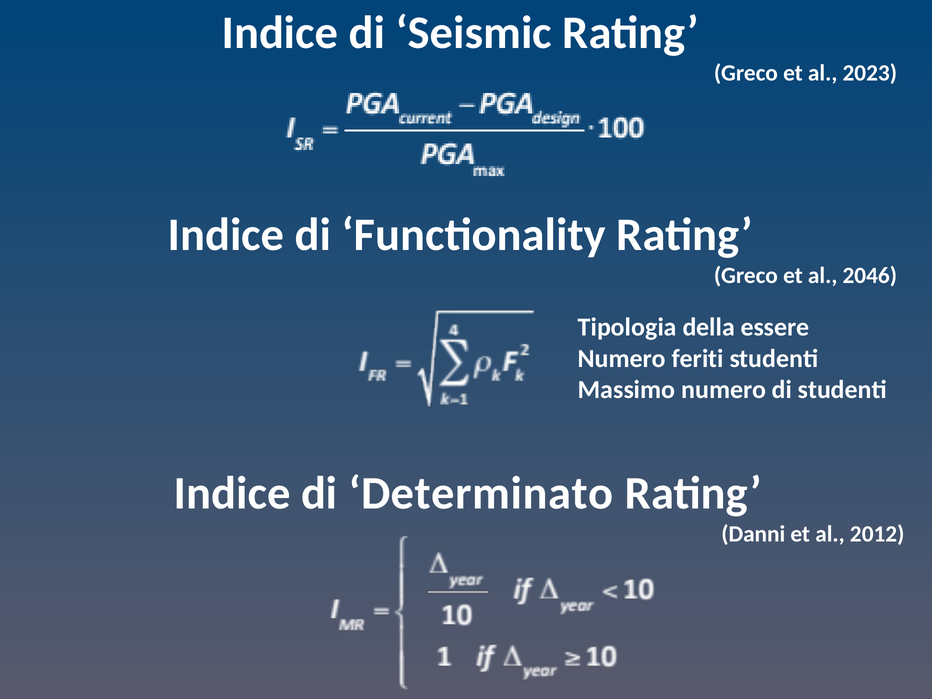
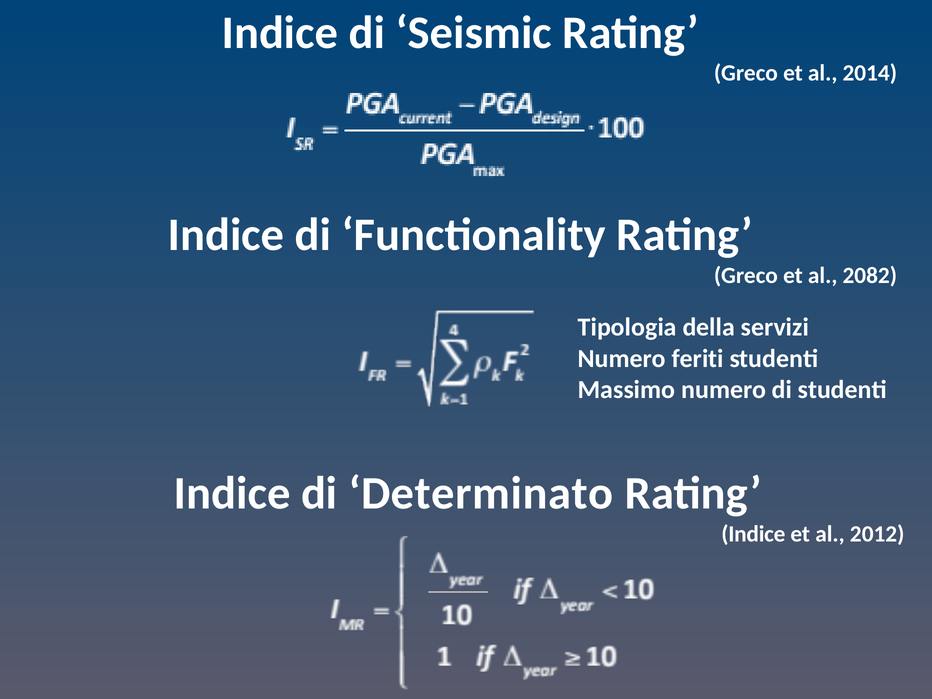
2023: 2023 -> 2014 (870, 73)
2046: 2046 -> 2082 (870, 275)
essere: essere -> servizi (775, 327)
Danni: Danni -> Indice (753, 534)
